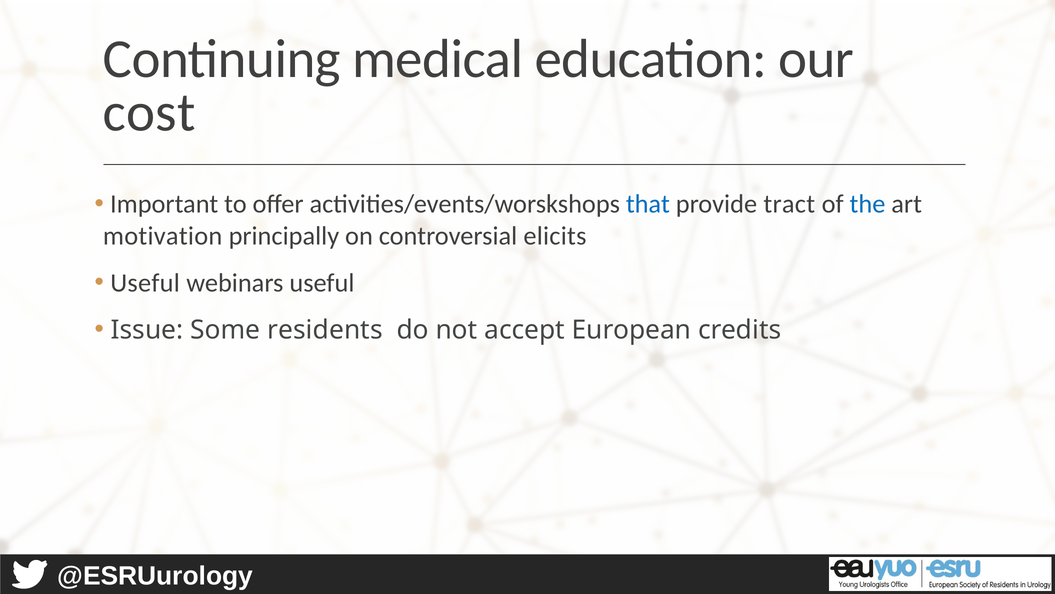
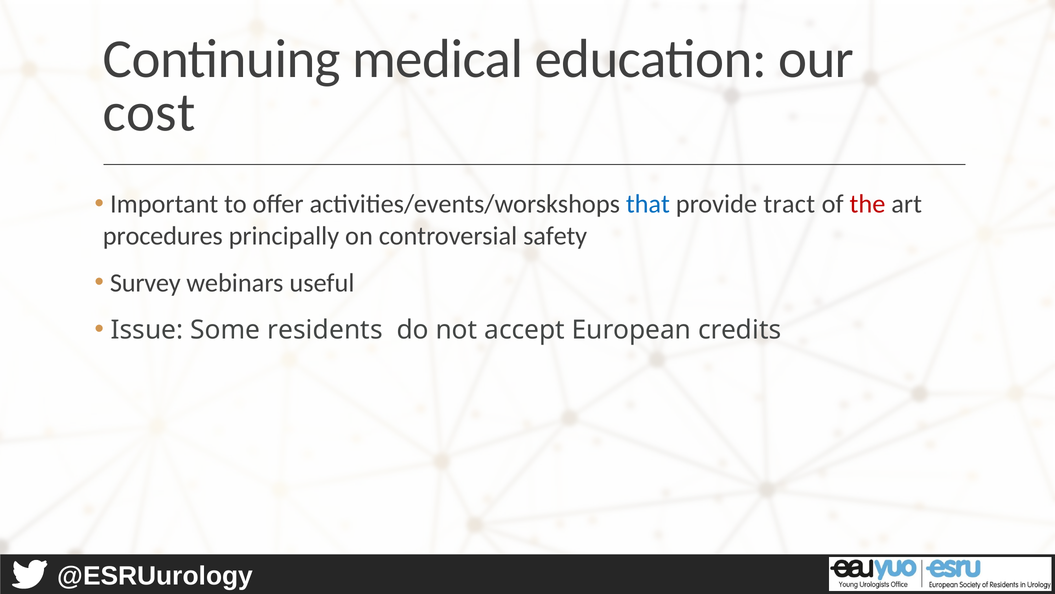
the colour: blue -> red (868, 204)
motivation: motivation -> procedures (163, 236)
elicits: elicits -> safety (555, 236)
Useful: Useful -> Survey (145, 283)
